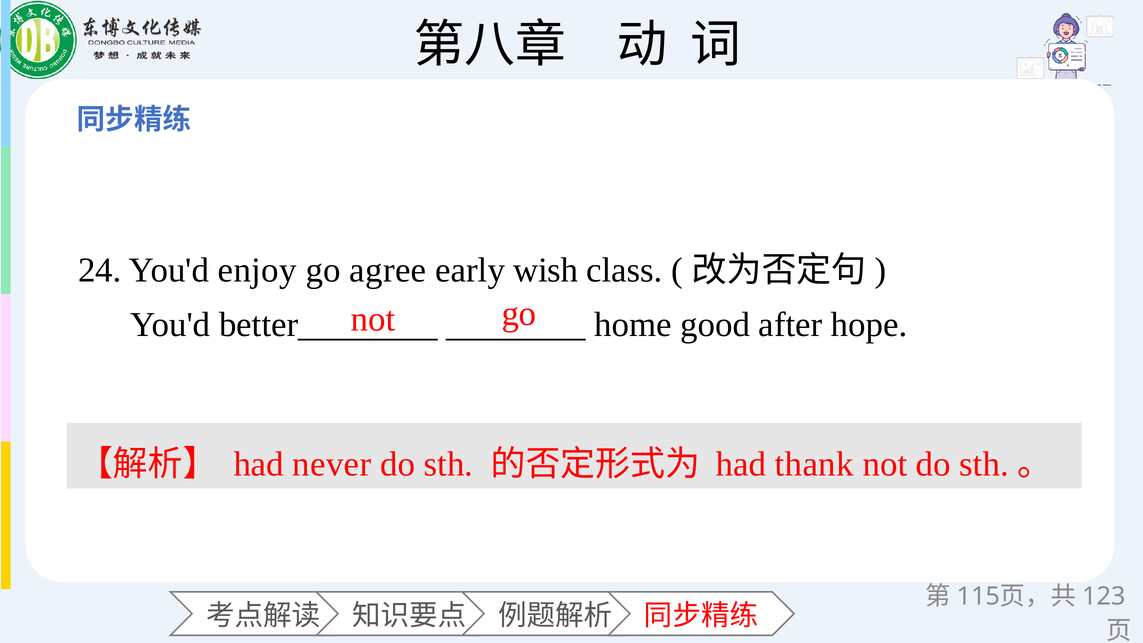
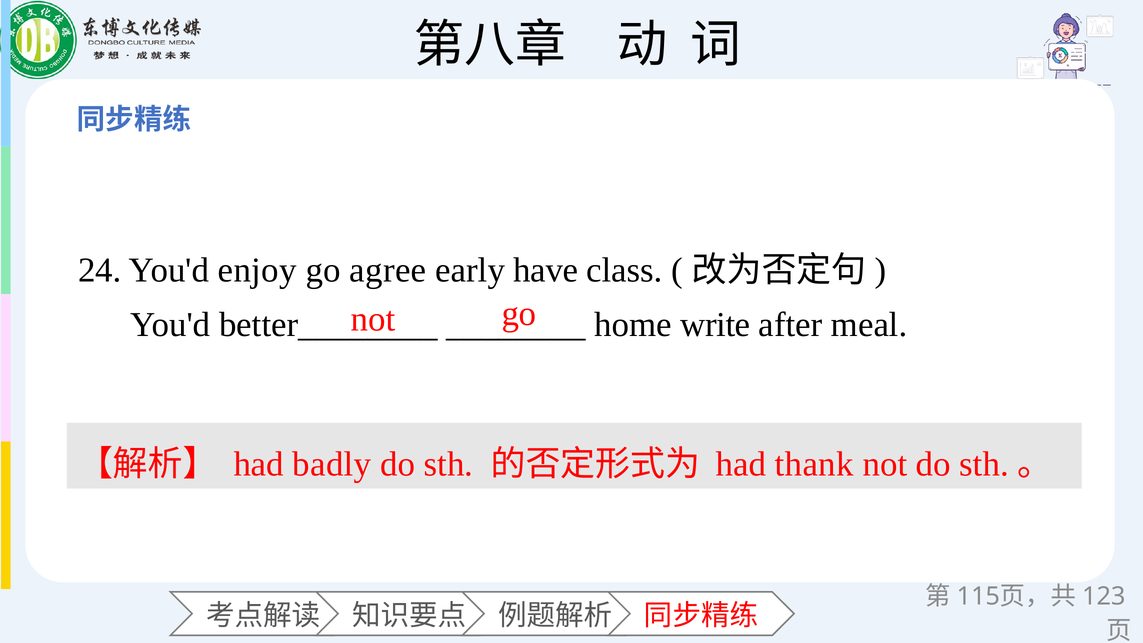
wish: wish -> have (546, 270)
good: good -> write (715, 325)
hope: hope -> meal (869, 325)
never: never -> badly (332, 464)
